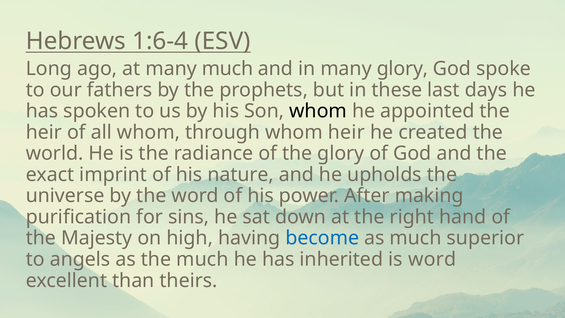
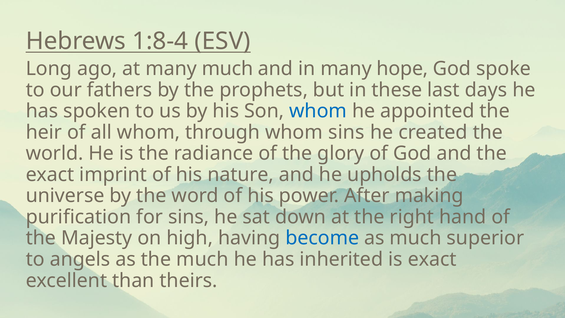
1:6-4: 1:6-4 -> 1:8-4 (160, 41)
many glory: glory -> hope (402, 69)
whom colour: black -> blue (318, 111)
whom heir: heir -> sins (346, 132)
is word: word -> exact (432, 259)
